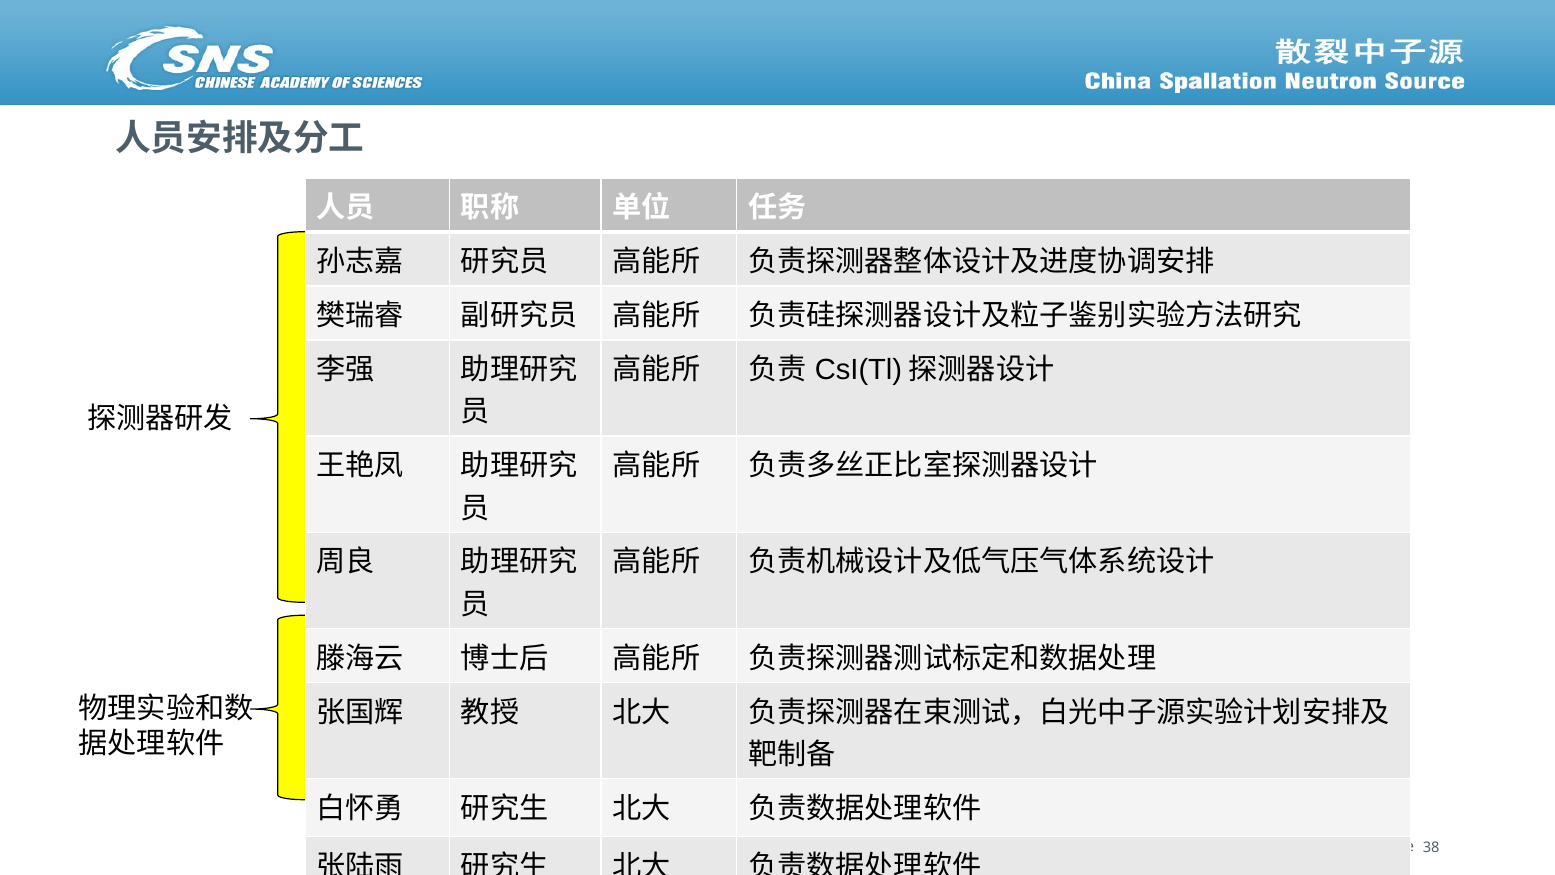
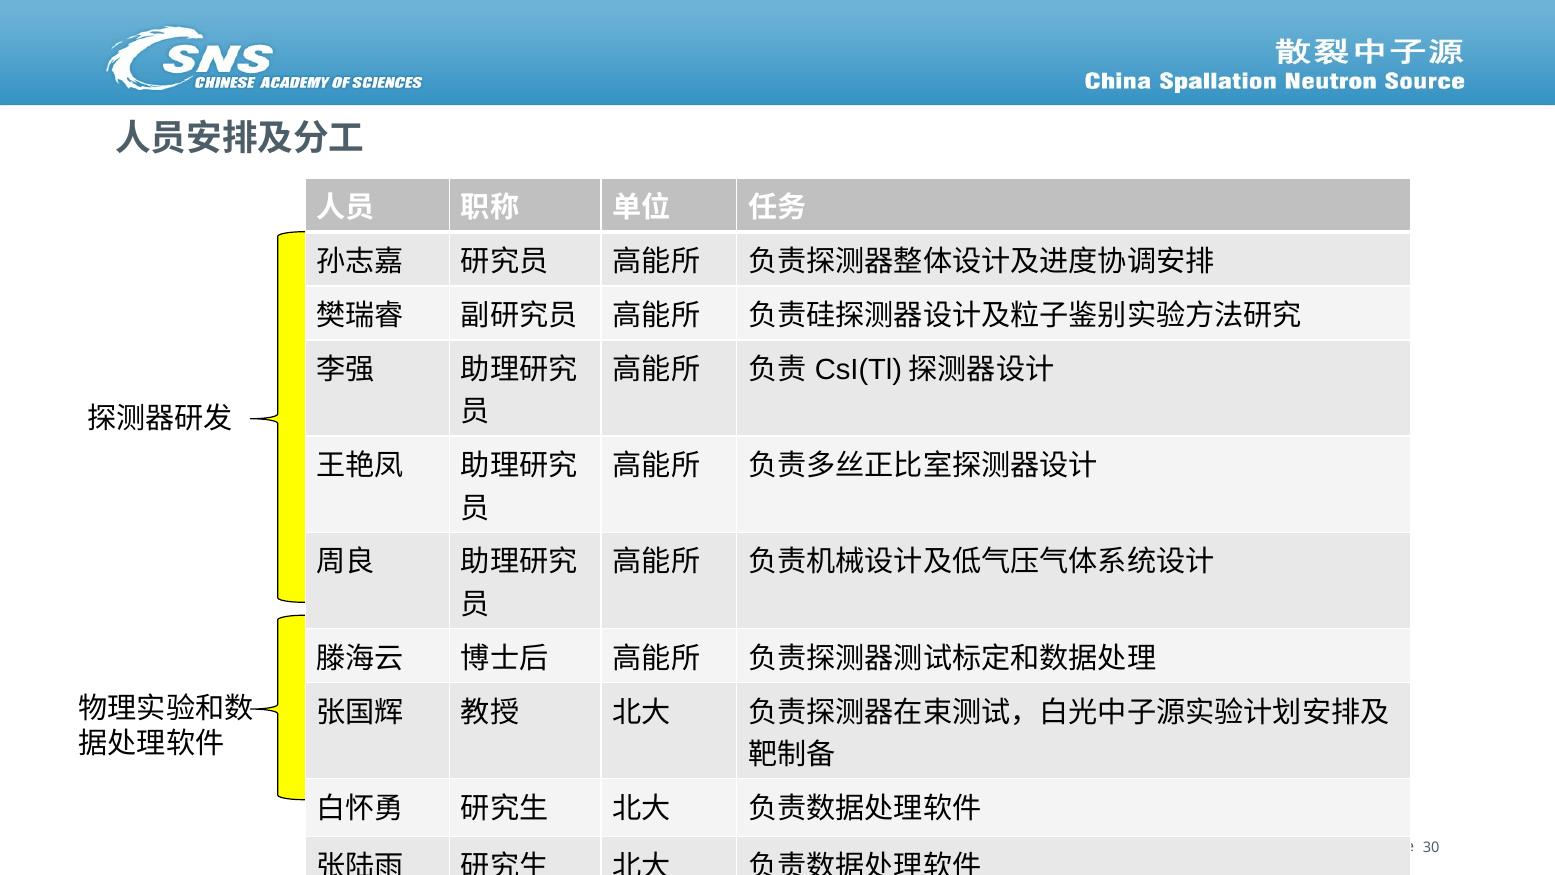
38: 38 -> 30 (1431, 848)
